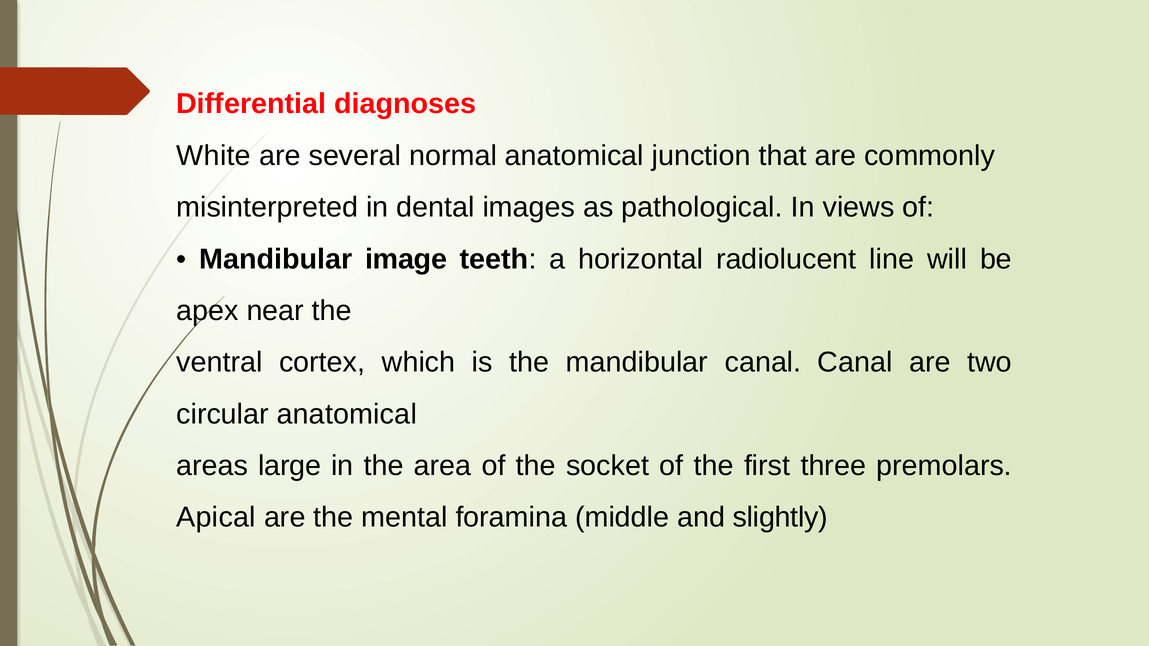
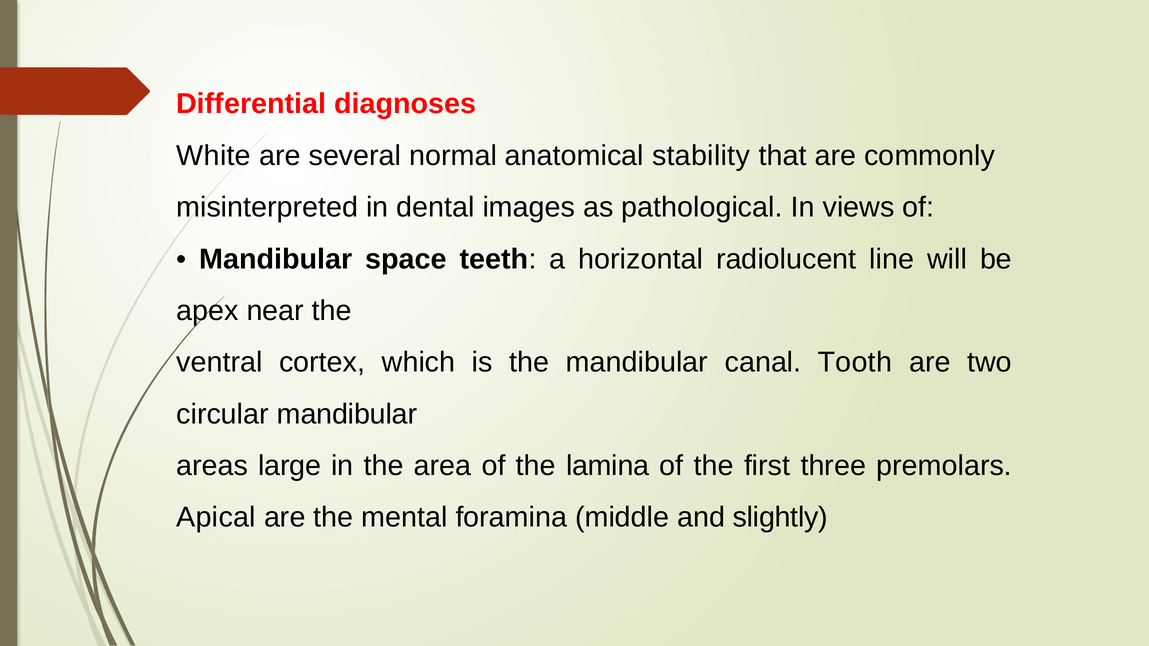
junction: junction -> stability (701, 156)
image: image -> space (406, 259)
canal Canal: Canal -> Tooth (855, 363)
circular anatomical: anatomical -> mandibular (347, 414)
socket: socket -> lamina (608, 466)
